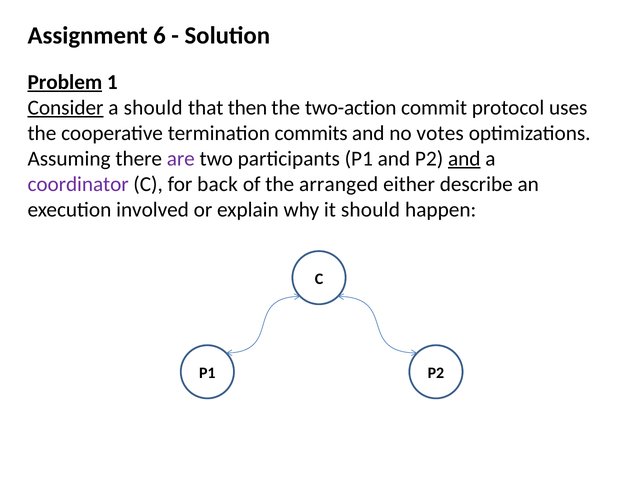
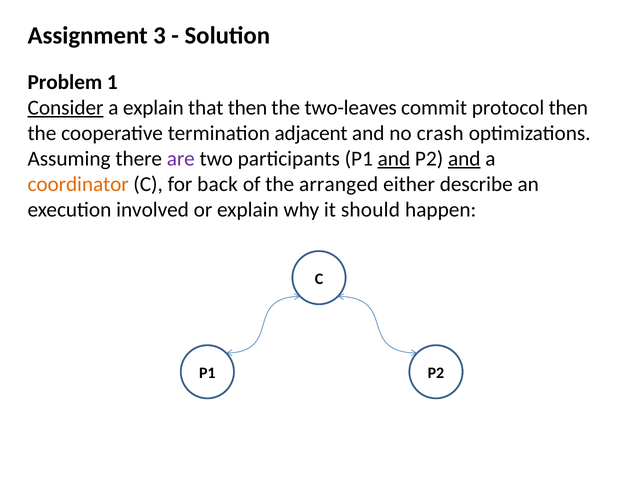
6: 6 -> 3 (159, 36)
Problem underline: present -> none (65, 82)
a should: should -> explain (153, 108)
two-action: two-action -> two-leaves (351, 108)
protocol uses: uses -> then (568, 108)
commits: commits -> adjacent (311, 133)
votes: votes -> crash (440, 133)
and underline: none -> present (394, 159)
coordinator colour: purple -> orange (78, 184)
